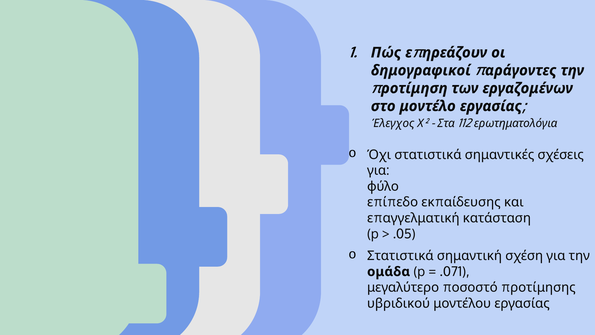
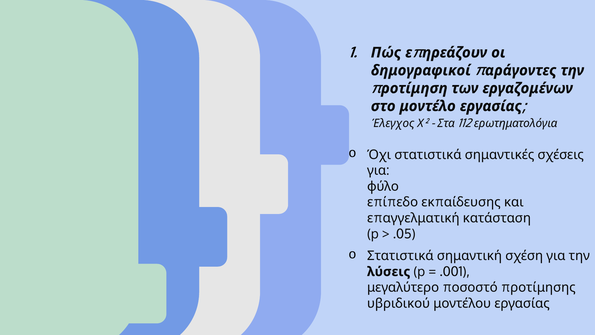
ομάδα: ομάδα -> λύσεις (389, 271)
.071: .071 -> .001 (455, 271)
